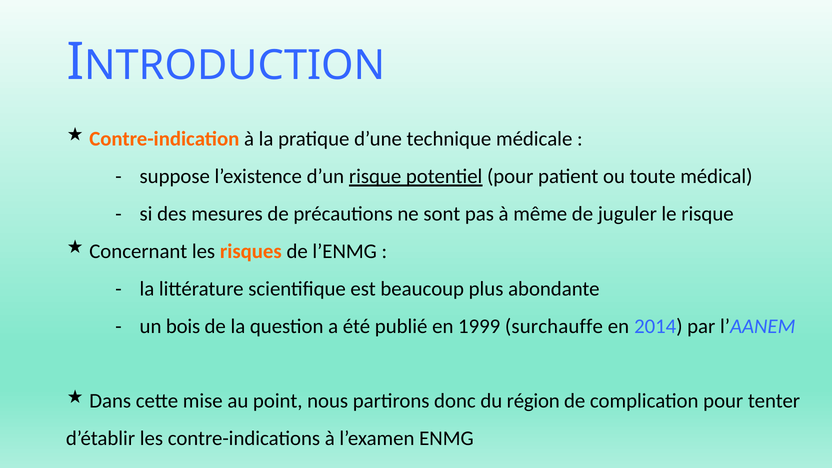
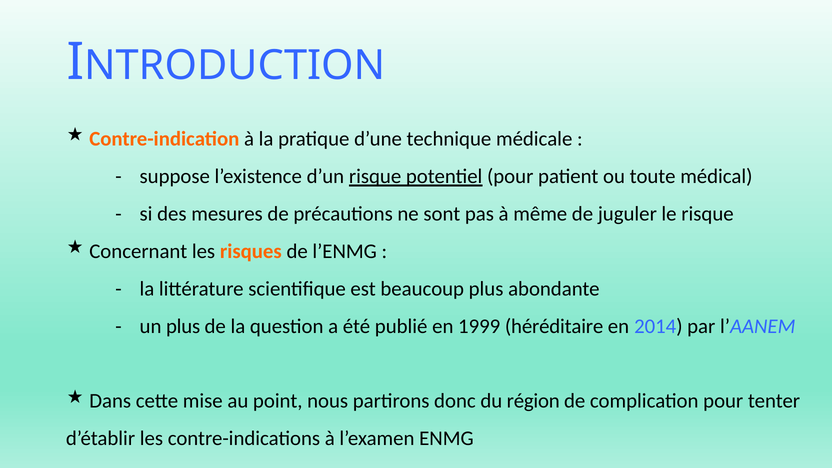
un bois: bois -> plus (183, 326)
surchauffe: surchauffe -> héréditaire (554, 326)
